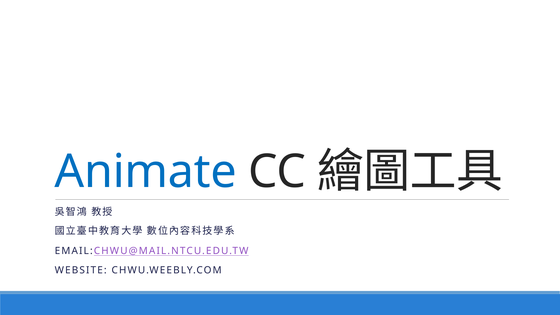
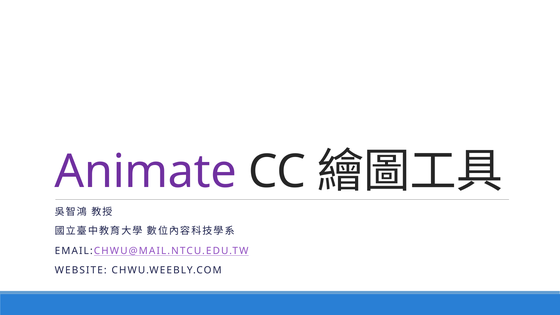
Animate colour: blue -> purple (146, 172)
